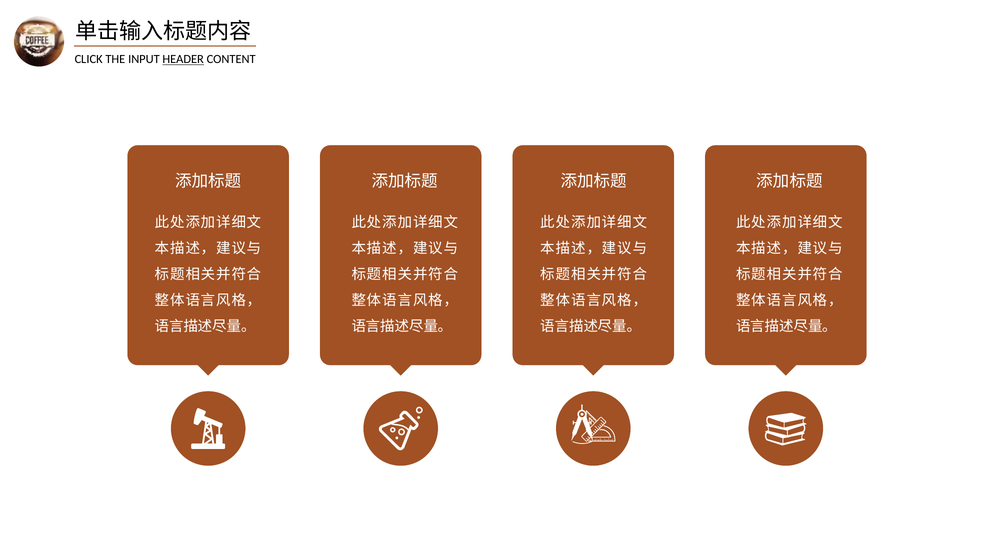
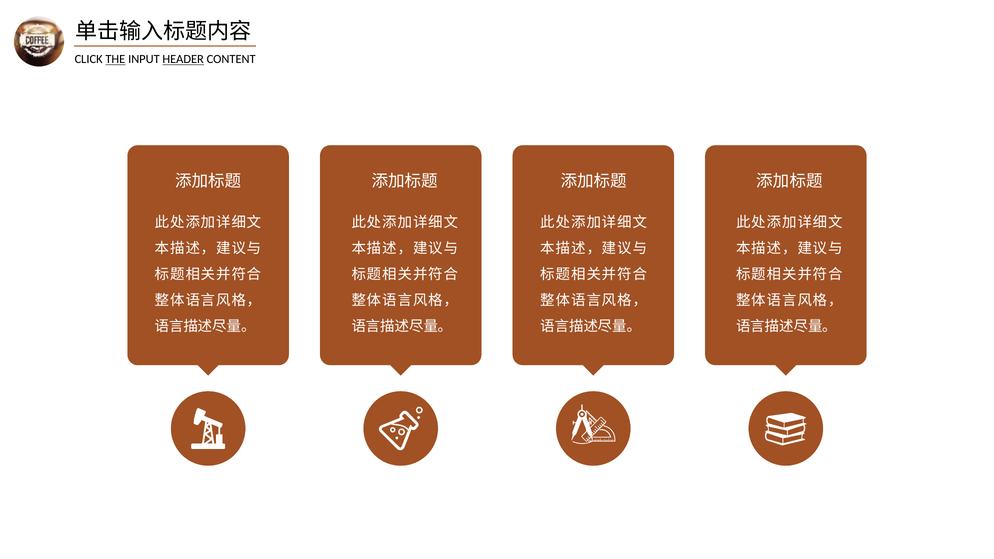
THE underline: none -> present (115, 59)
